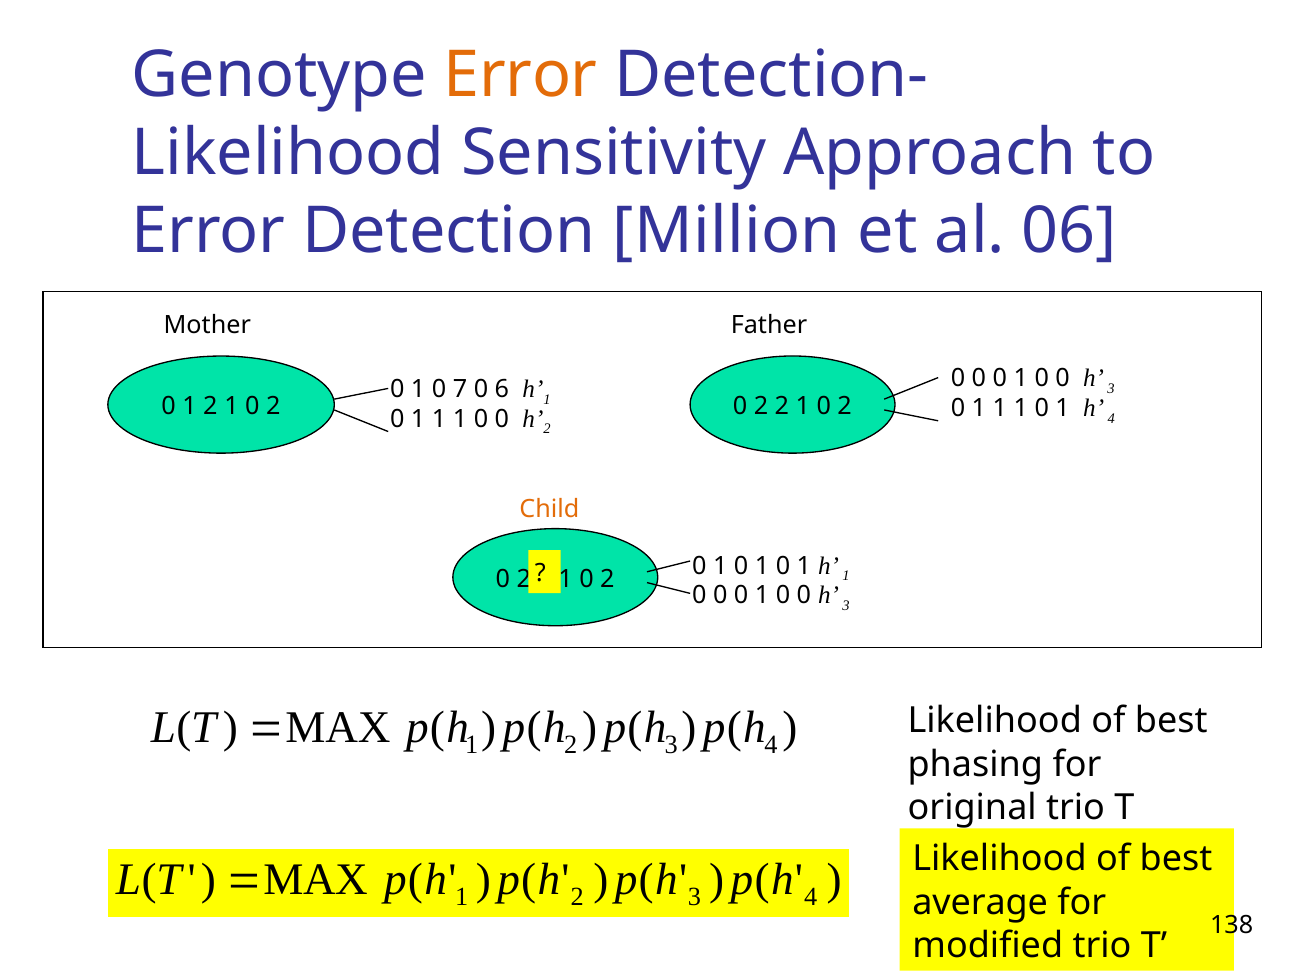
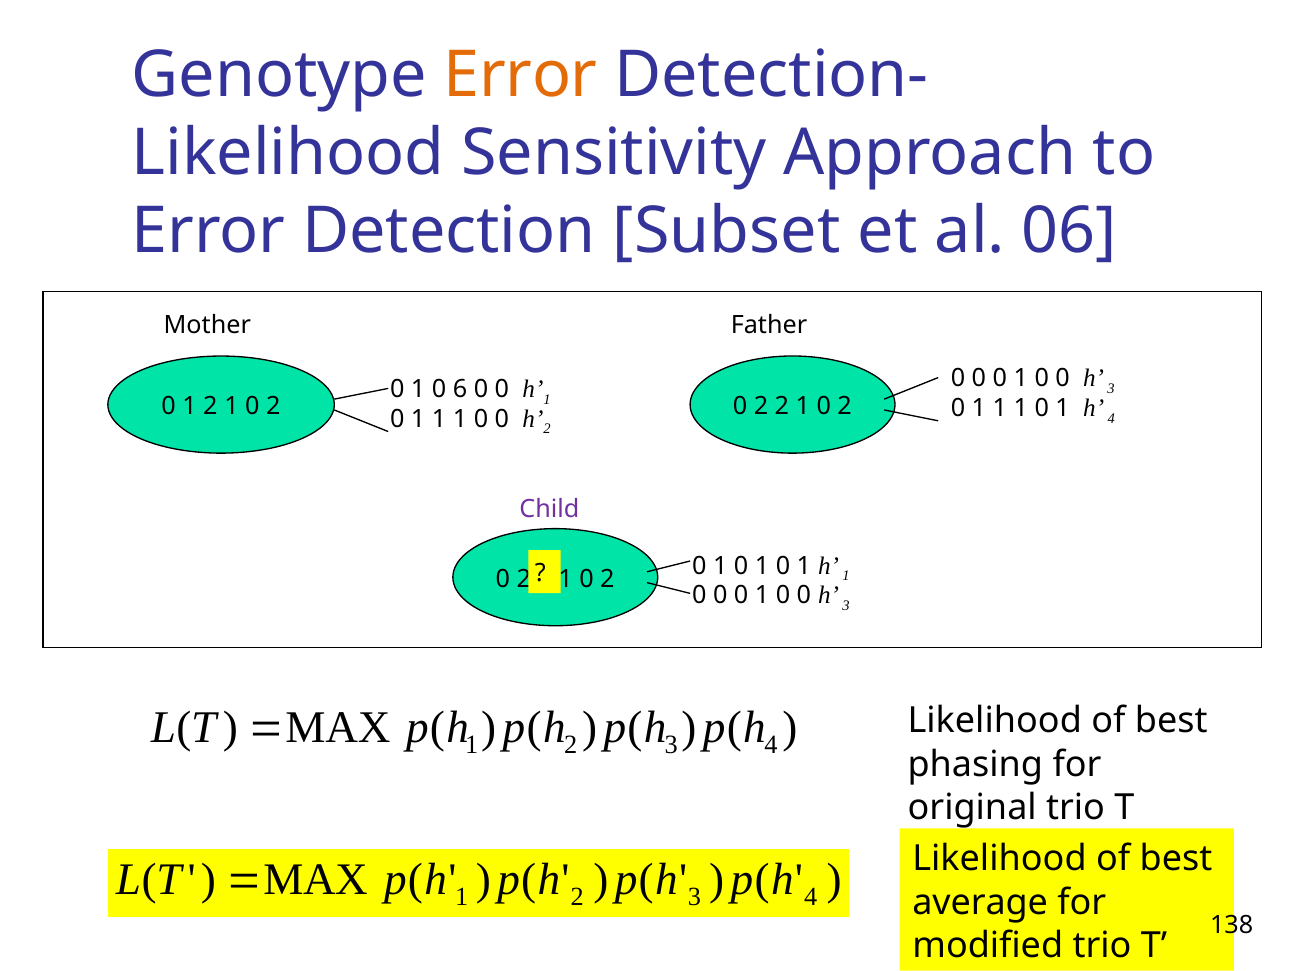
Million: Million -> Subset (727, 231)
7: 7 -> 6 (460, 389)
6: 6 -> 0 (502, 389)
Child colour: orange -> purple (549, 508)
